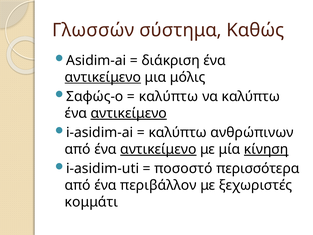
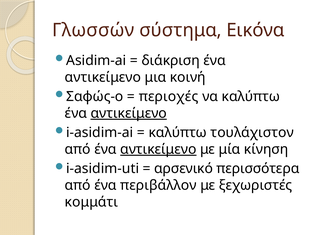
Καθώς: Καθώς -> Εικόνα (255, 30)
αντικείμενο underline: present -> none (103, 77)
μόλις: μόλις -> κοινή (188, 77)
καλύπτω: καλύπτω -> περιοχές (169, 96)
ανθρώπινων: ανθρώπινων -> τουλάχιστον (252, 132)
κίνηση underline: present -> none (266, 149)
ποσοστό: ποσοστό -> αρσενικό (184, 168)
